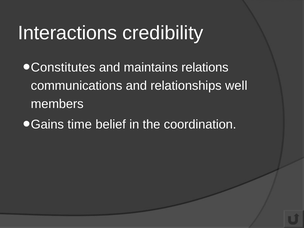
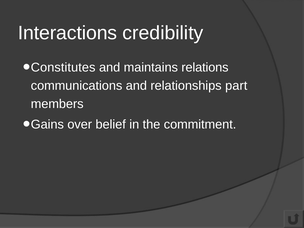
well: well -> part (236, 86)
time: time -> over (80, 124)
coordination: coordination -> commitment (200, 124)
